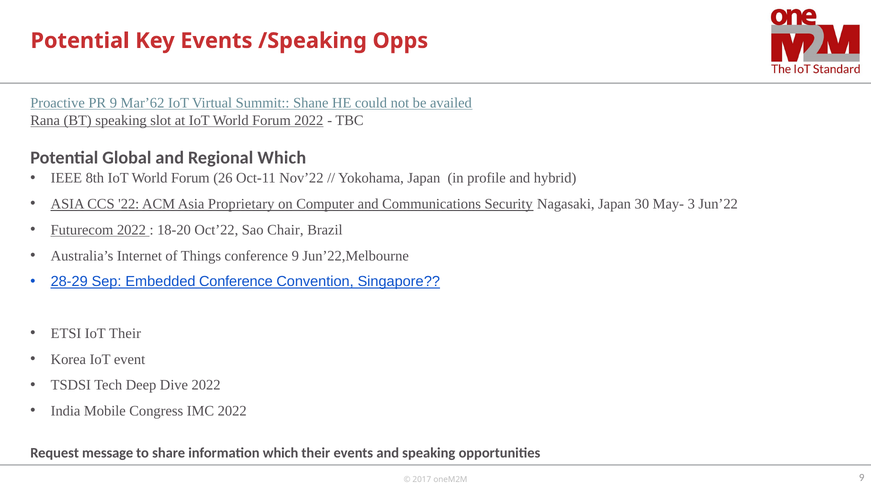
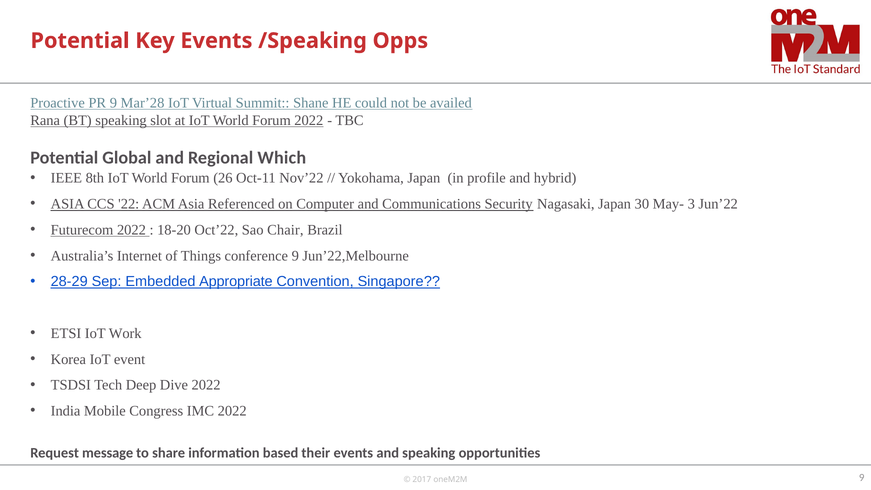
Mar’62: Mar’62 -> Mar’28 (143, 103)
Proprietary: Proprietary -> Referenced (241, 204)
Embedded Conference: Conference -> Appropriate (236, 282)
IoT Their: Their -> Work (125, 333)
information which: which -> based (281, 453)
